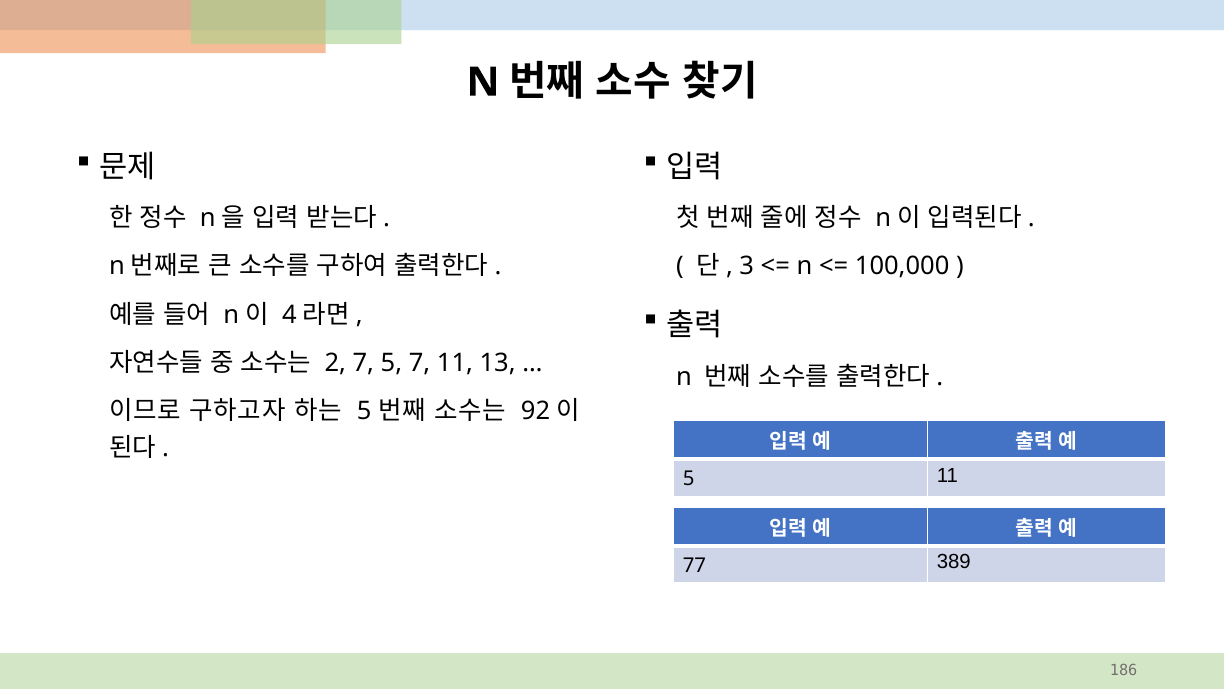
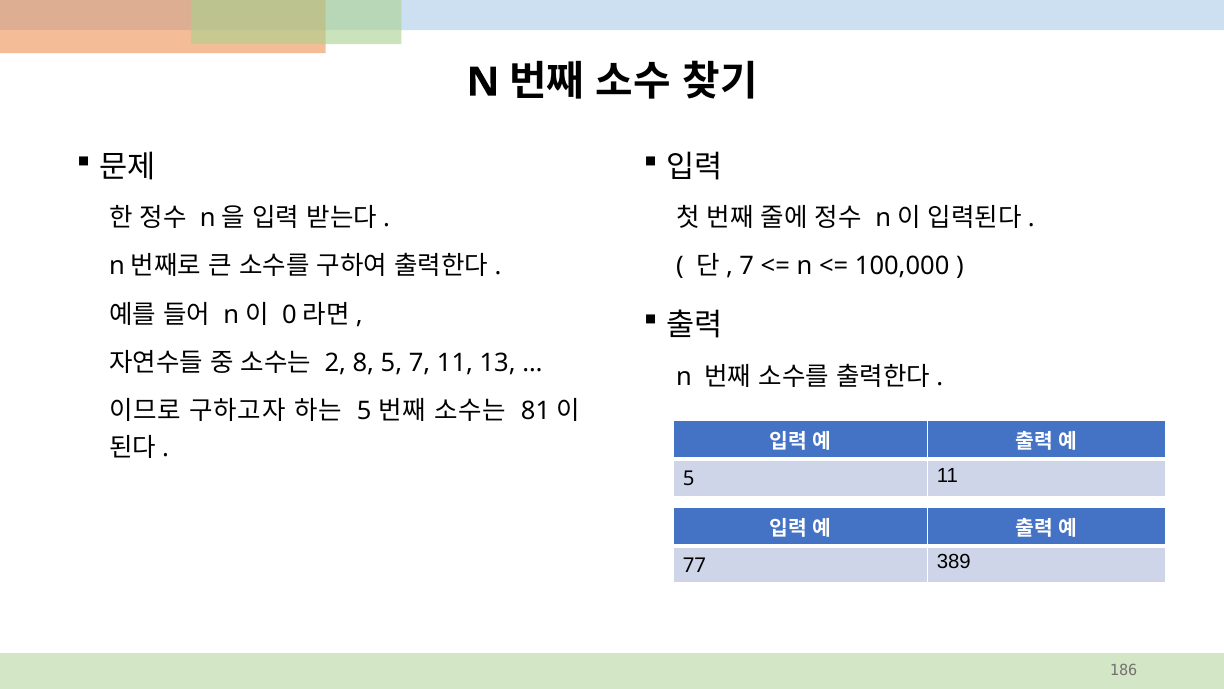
3: 3 -> 7 (747, 266)
4: 4 -> 0 (289, 314)
2 7: 7 -> 8 (363, 363)
92: 92 -> 81 (536, 411)
